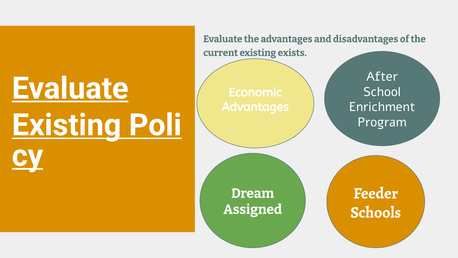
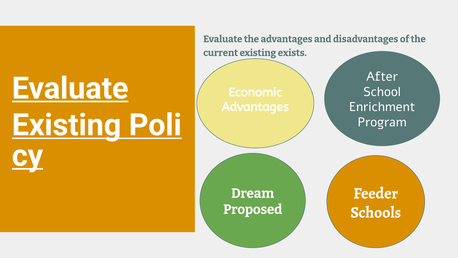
Assigned: Assigned -> Proposed (253, 209)
